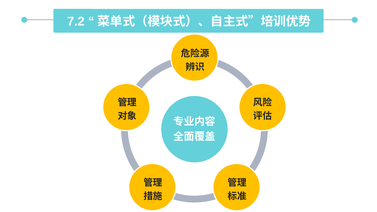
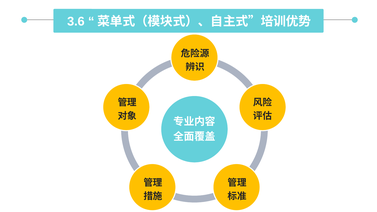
7.2: 7.2 -> 3.6 (76, 21)
